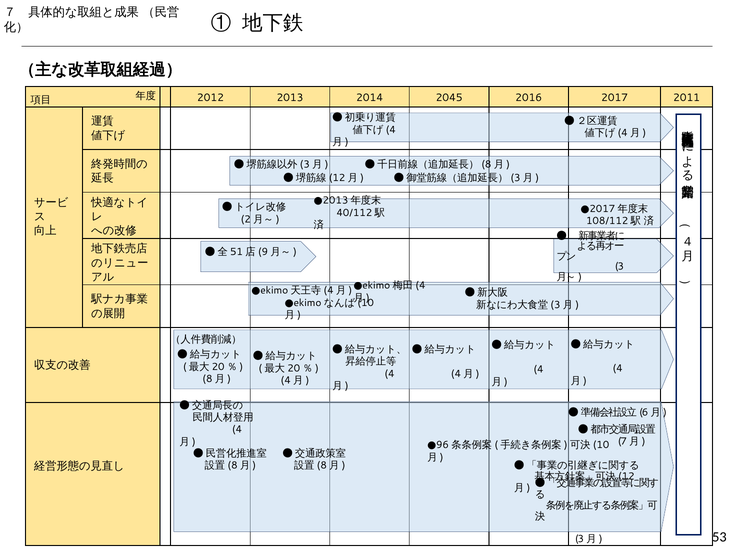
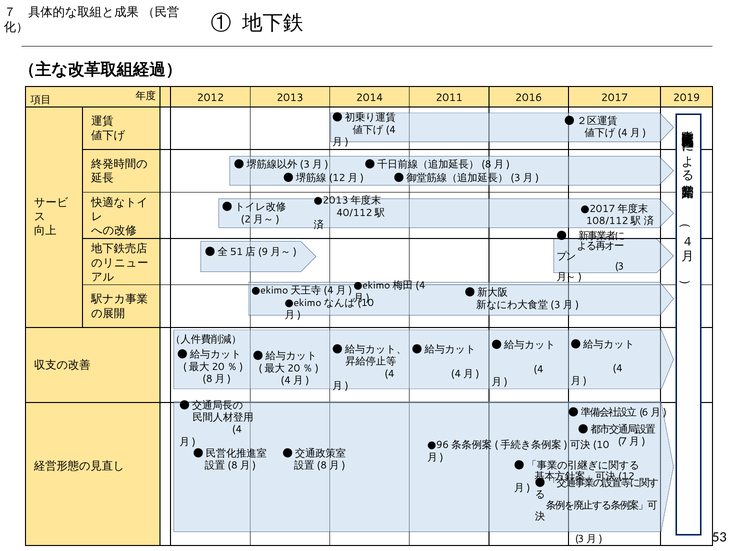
2045: 2045 -> 2011 (449, 97)
2011: 2011 -> 2019 (687, 97)
